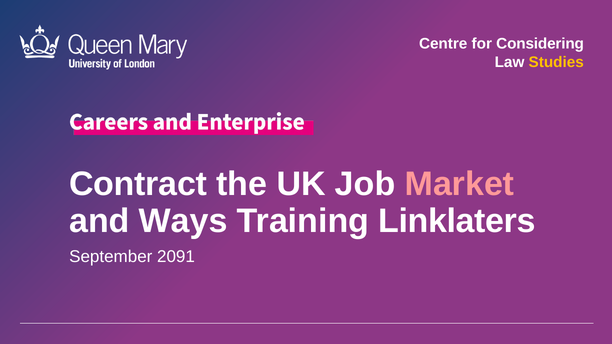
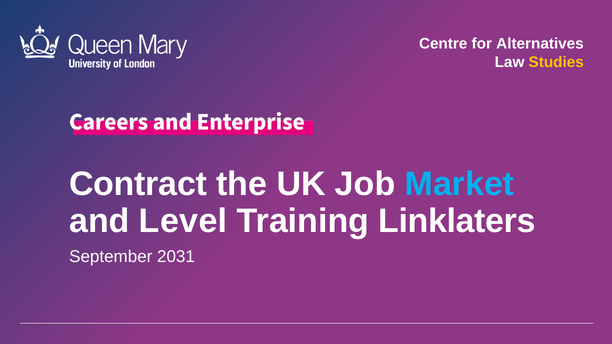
Considering: Considering -> Alternatives (540, 44)
Market colour: pink -> light blue (459, 184)
Ways: Ways -> Level (183, 221)
2091: 2091 -> 2031 (176, 257)
